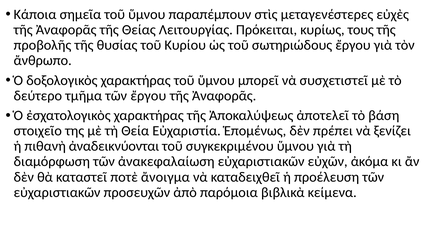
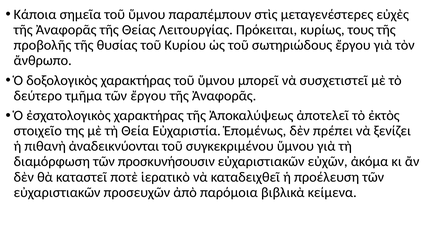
βάση: βάση -> ἐκτὸς (384, 116)
ἀνακεφαλαίωση: ἀνακεφαλαίωση -> προσκυνήσουσιν (166, 162)
ἄνοιγμα: ἄνοιγμα -> ἱερατικὸ (165, 177)
